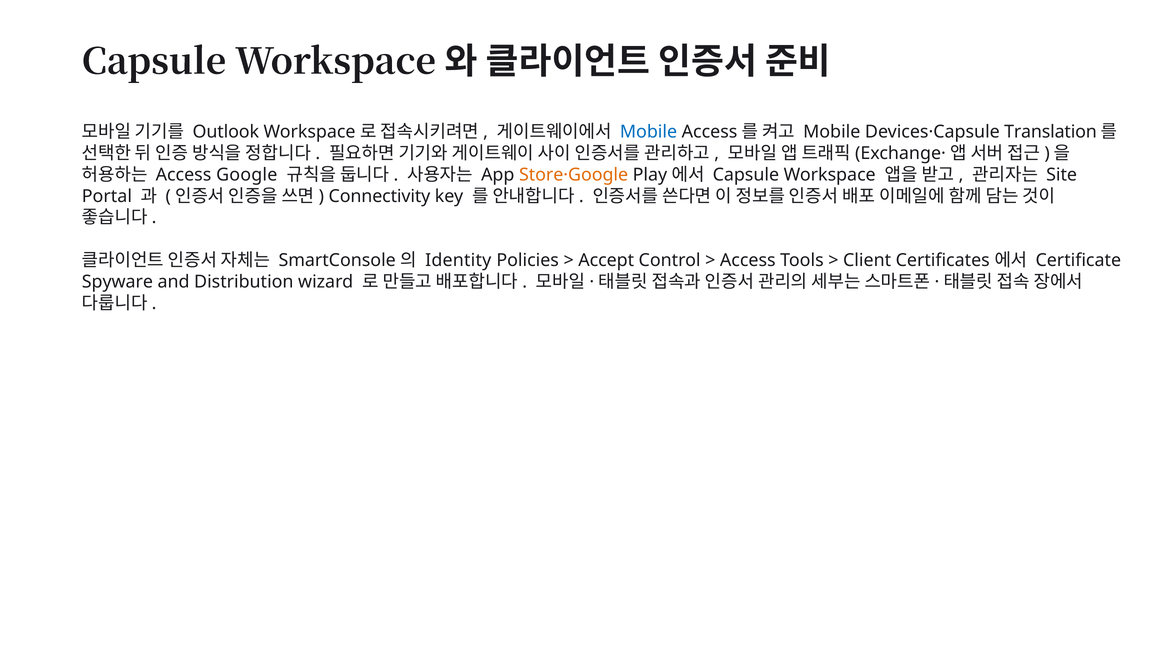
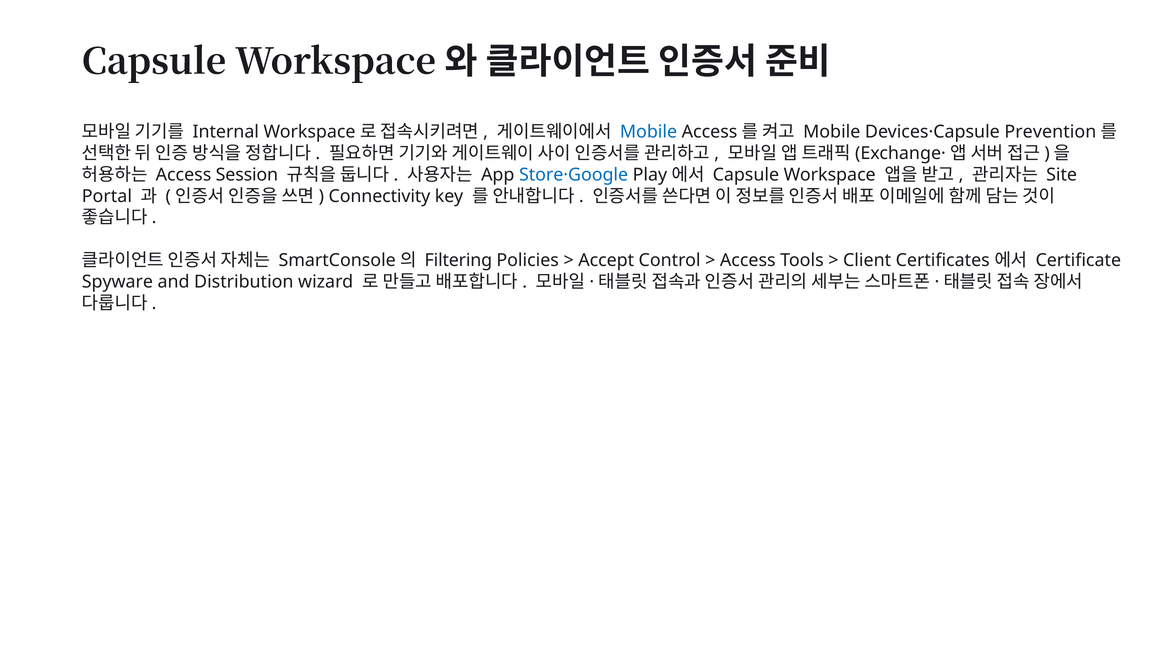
Outlook: Outlook -> Internal (226, 132)
Translation: Translation -> Prevention (1050, 132)
Google: Google -> Session (247, 175)
Store·Google colour: orange -> blue (574, 175)
Identity: Identity -> Filtering (458, 261)
